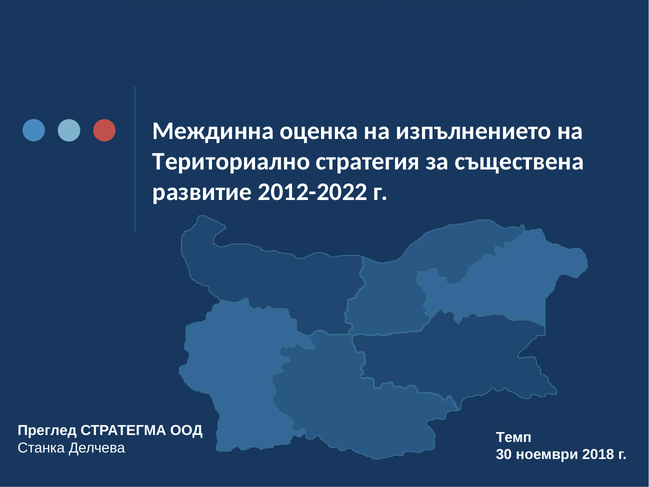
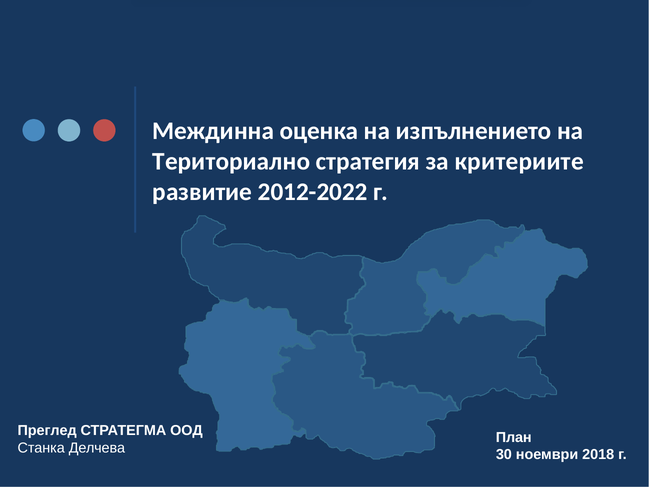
съществена: съществена -> критериите (519, 161)
Темп: Темп -> План (514, 437)
